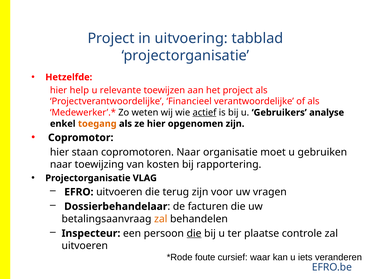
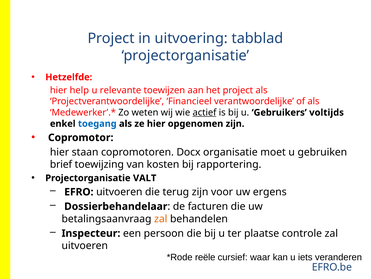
analyse: analyse -> voltijds (327, 112)
toegang colour: orange -> blue (97, 123)
copromotoren Naar: Naar -> Docx (189, 152)
naar: naar -> brief (61, 164)
VLAG: VLAG -> VALT (145, 178)
vragen: vragen -> ergens (270, 191)
die underline: present -> none (194, 233)
foute: foute -> reële (205, 257)
